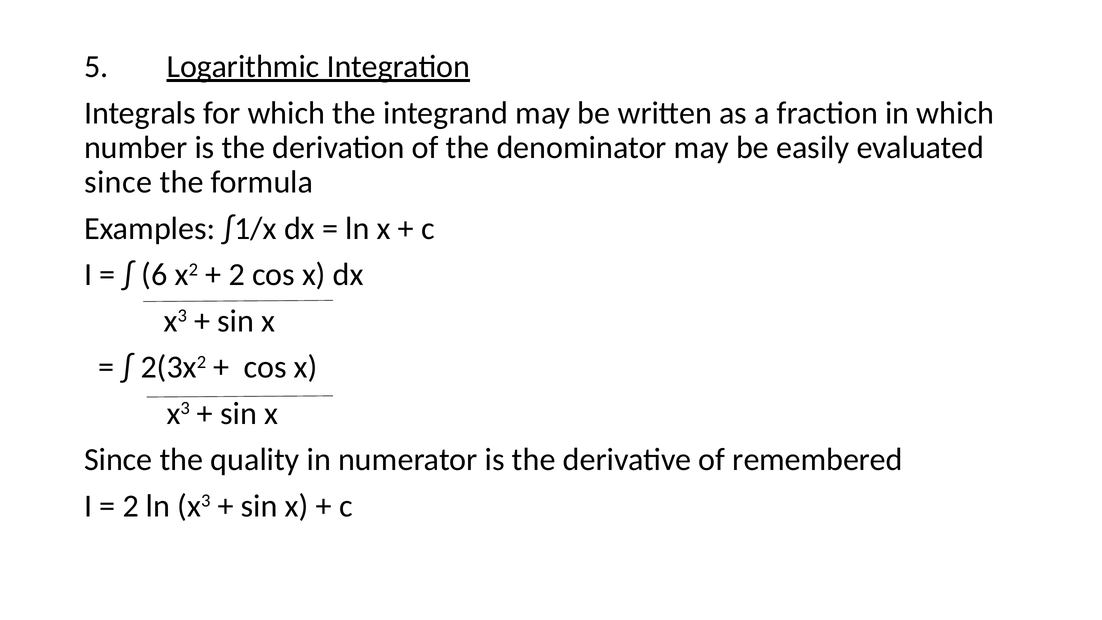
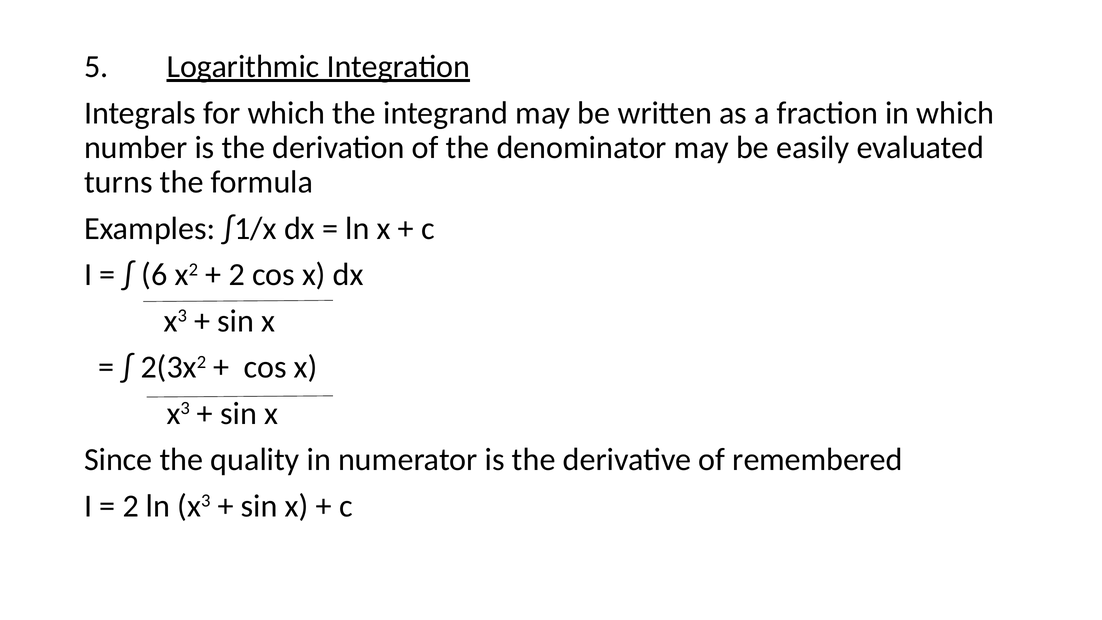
since: since -> turns (118, 182)
